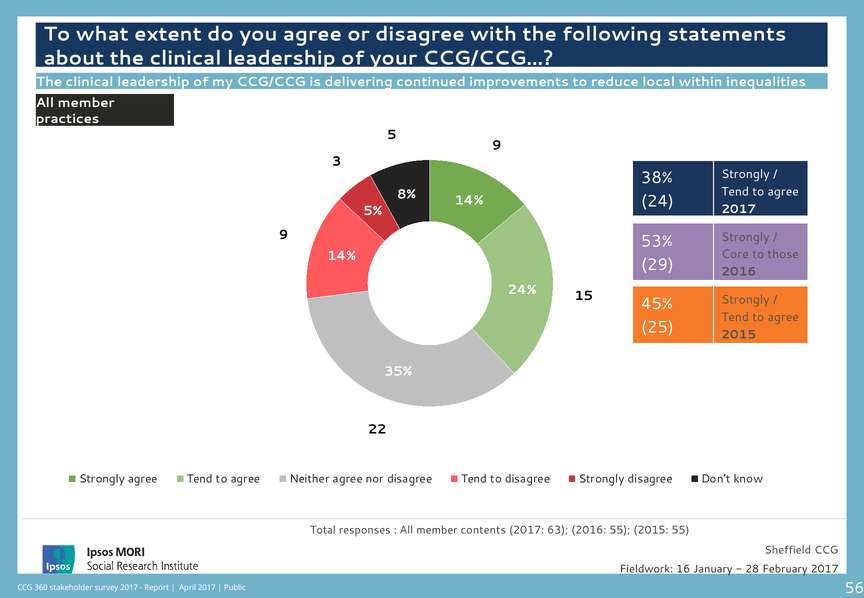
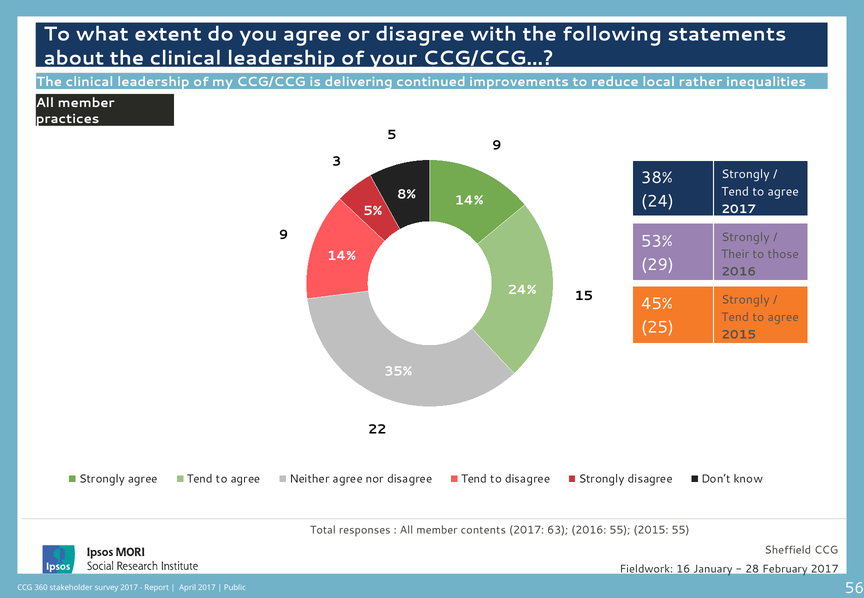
within: within -> rather (701, 82)
Core: Core -> Their (735, 255)
